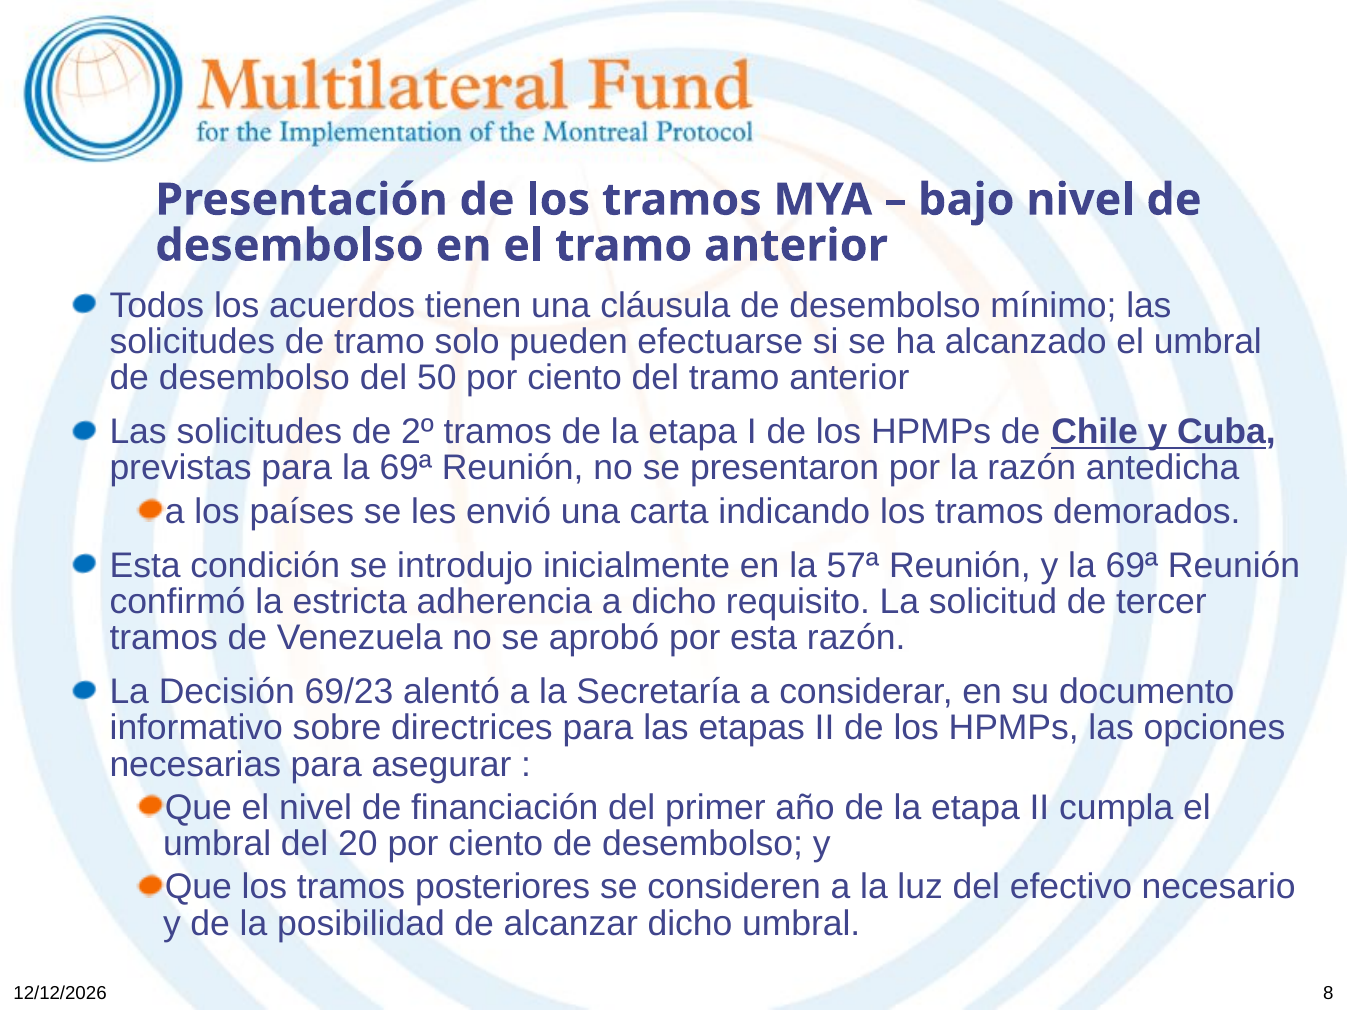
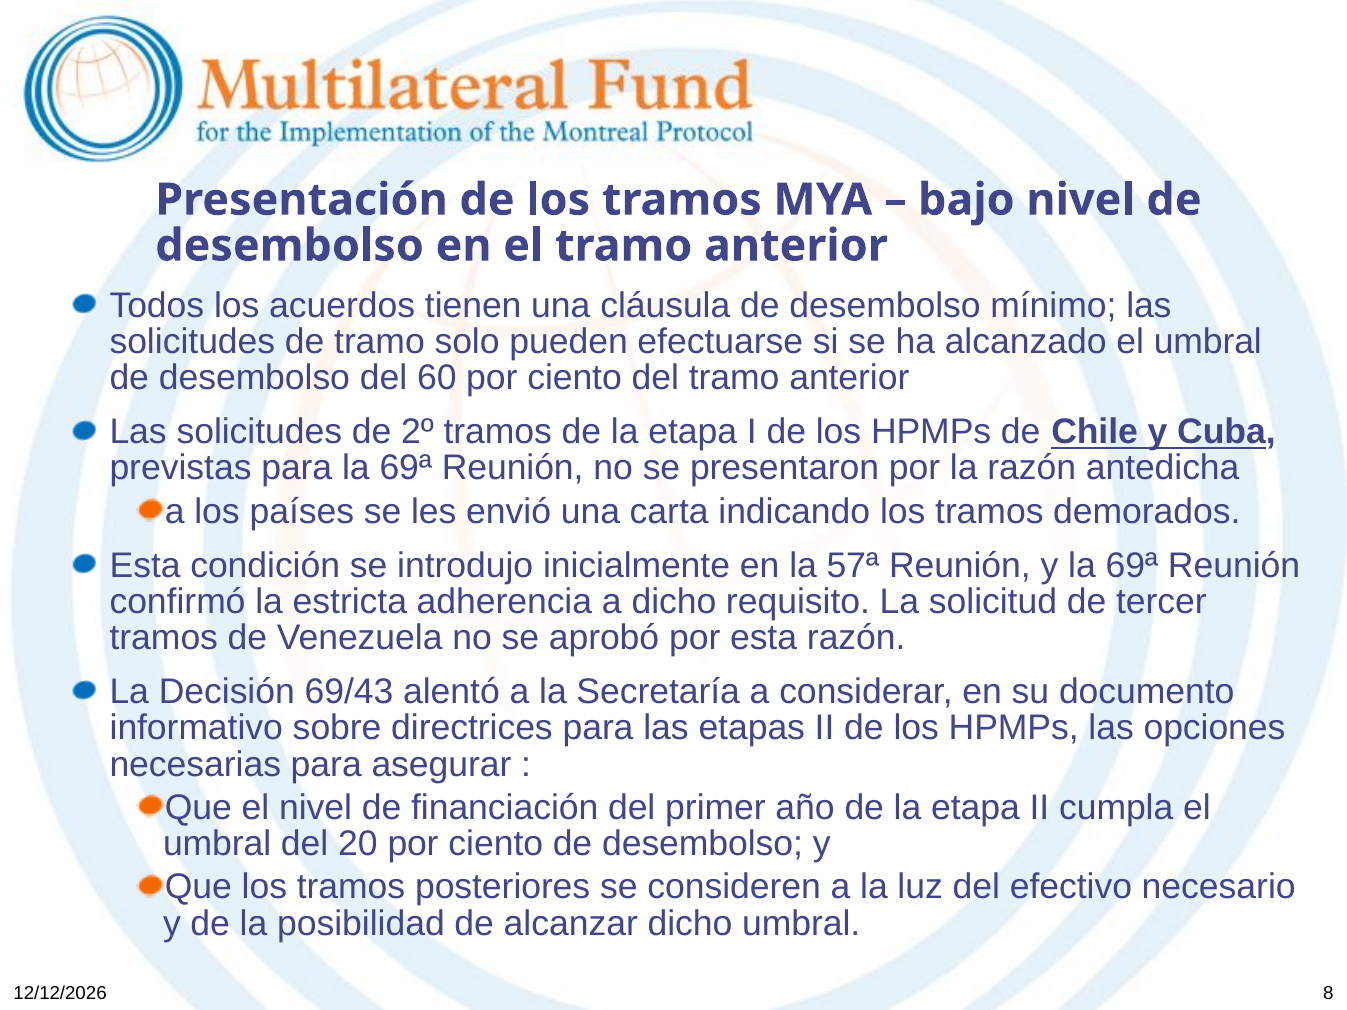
50: 50 -> 60 (437, 378)
69/23: 69/23 -> 69/43 (349, 692)
